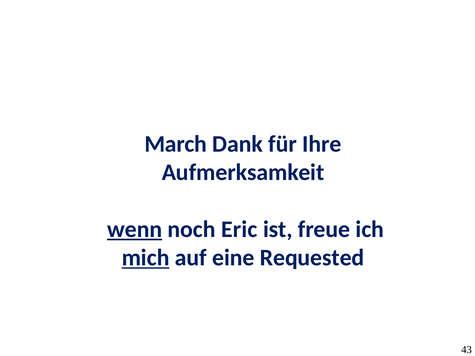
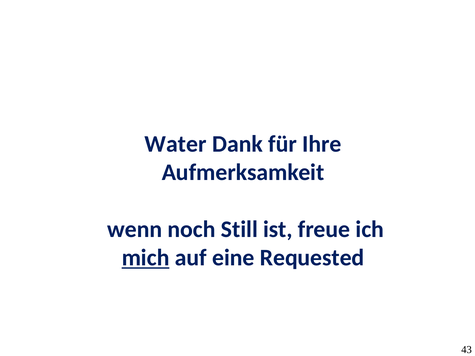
March: March -> Water (176, 144)
wenn underline: present -> none (135, 229)
Eric: Eric -> Still (239, 229)
